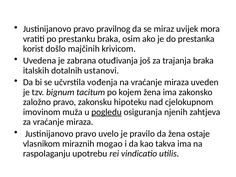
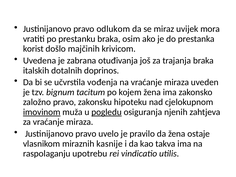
pravilnog: pravilnog -> odlukom (113, 29)
ustanovi: ustanovi -> doprinos (102, 71)
imovinom underline: none -> present (42, 112)
mogao: mogao -> kasnije (110, 144)
